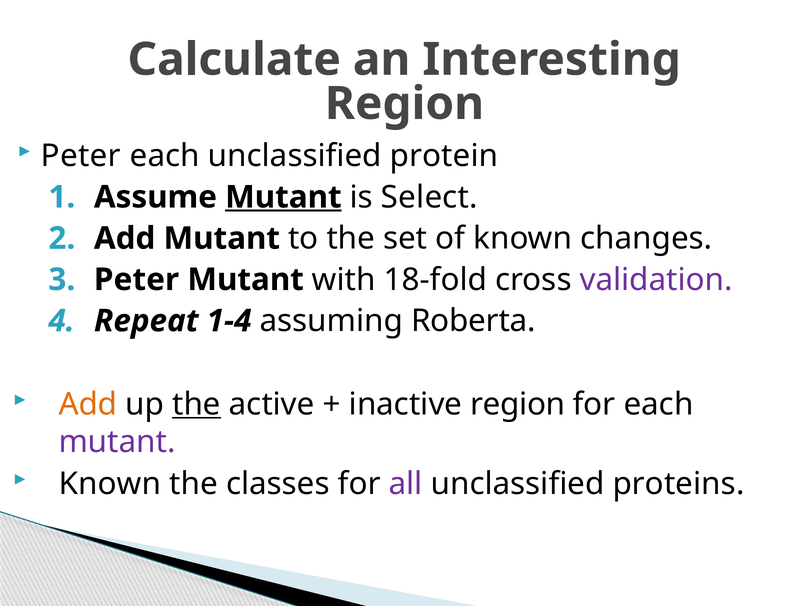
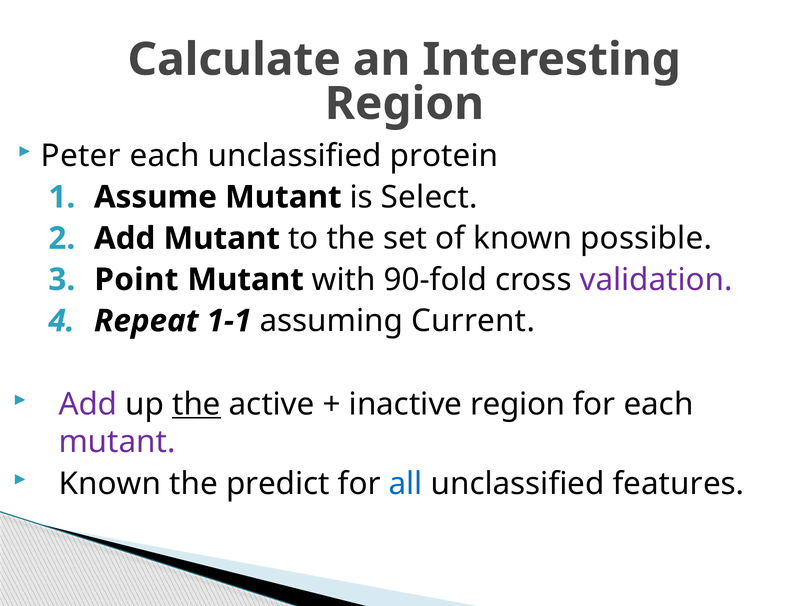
Mutant underline: present -> none (283, 197)
changes: changes -> possible (646, 239)
Peter: Peter -> Point (136, 280)
18-fold: 18-fold -> 90-fold (435, 280)
1-4: 1-4 -> 1-1 (229, 321)
Roberta: Roberta -> Current (473, 321)
Add colour: orange -> purple (88, 405)
classes: classes -> predict (278, 485)
all colour: purple -> blue (406, 485)
proteins: proteins -> features (678, 485)
